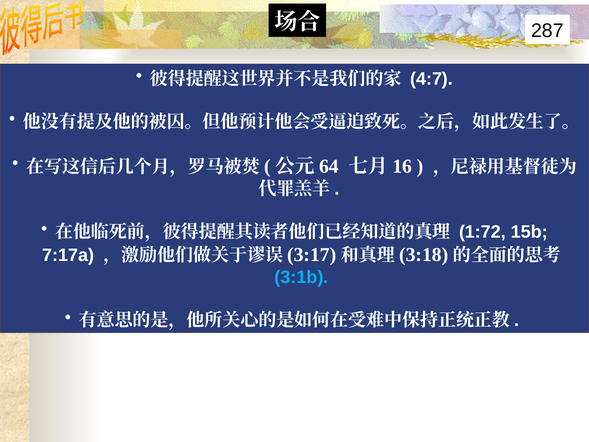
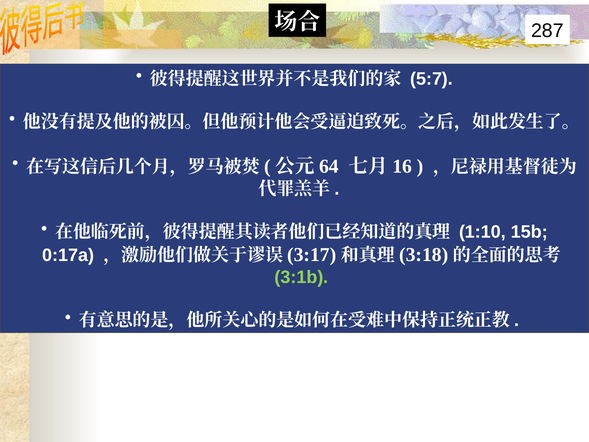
4:7: 4:7 -> 5:7 (432, 79)
1:72: 1:72 -> 1:10 (482, 232)
7:17a: 7:17a -> 0:17a (68, 255)
3:1b colour: light blue -> light green (301, 277)
